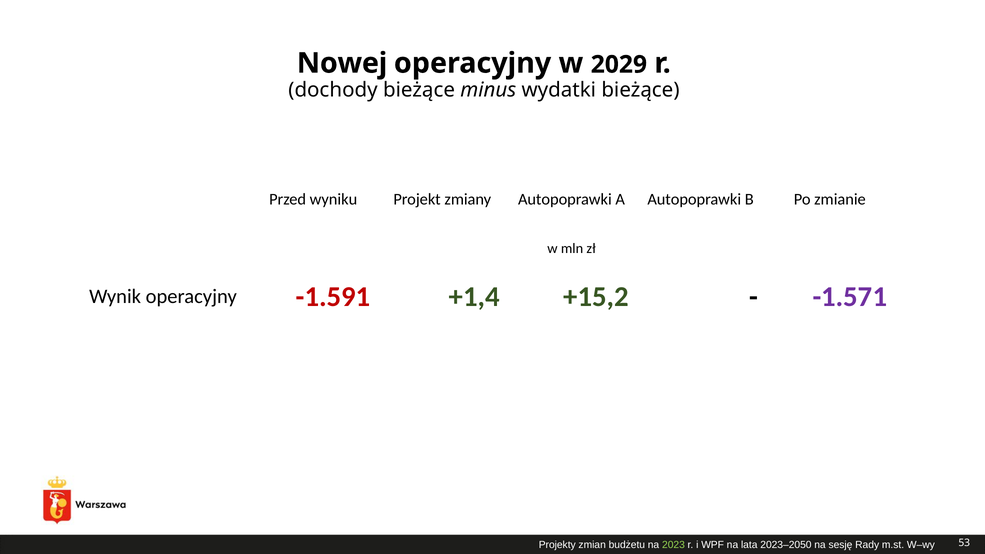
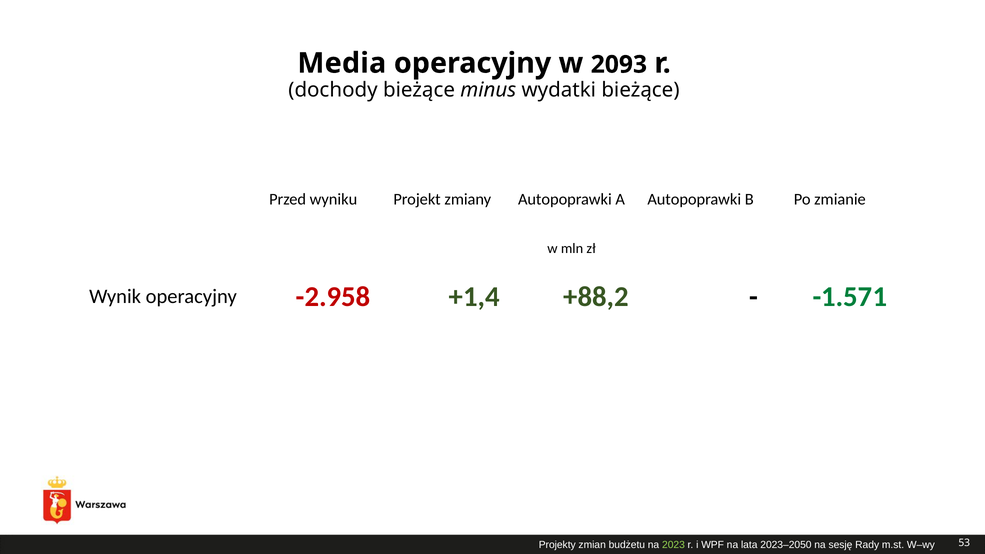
Nowej: Nowej -> Media (342, 63)
2029: 2029 -> 2093 (619, 65)
-1.591: -1.591 -> -2.958 (333, 297)
+15,2: +15,2 -> +88,2 (596, 297)
-1.571 colour: purple -> green (850, 297)
